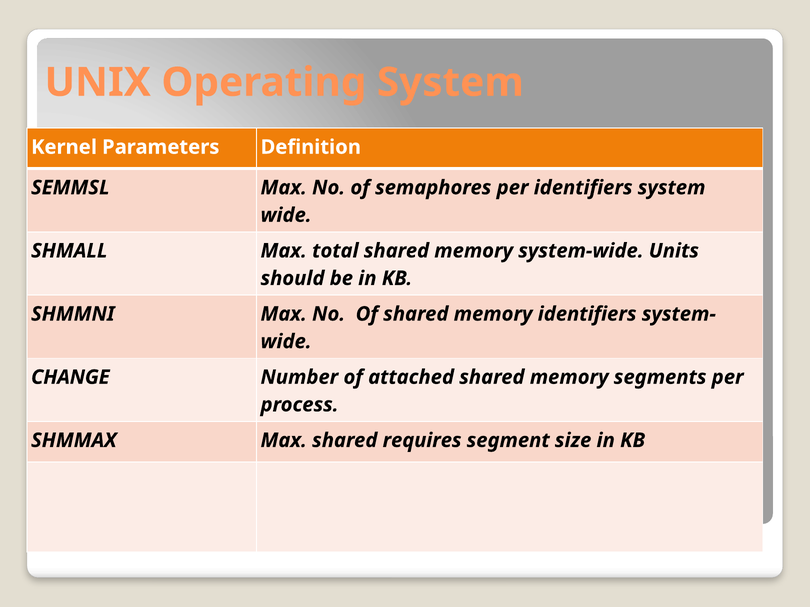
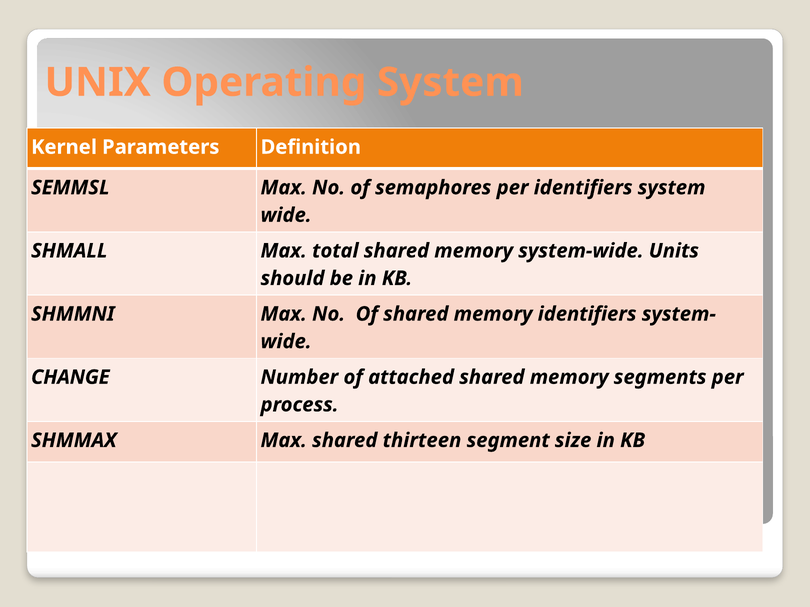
requires: requires -> thirteen (422, 441)
